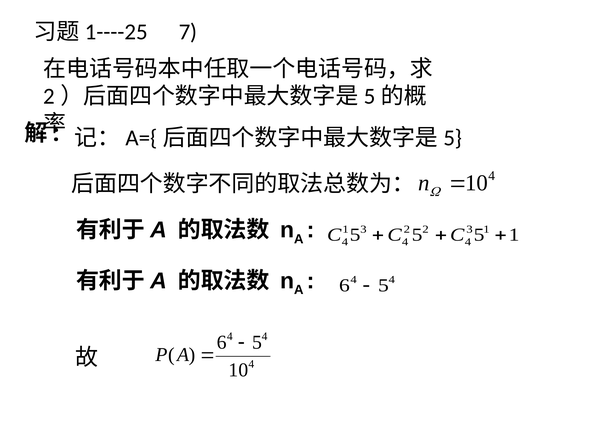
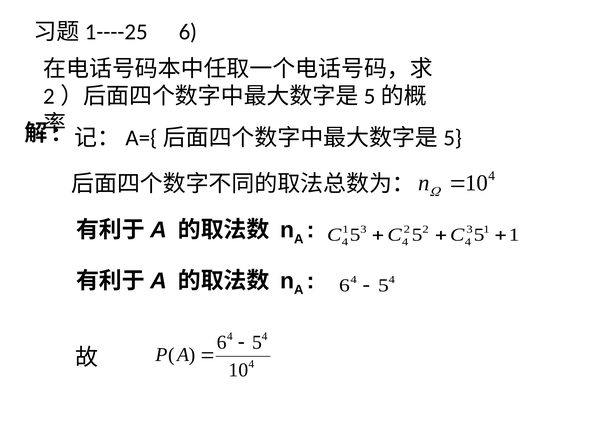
7: 7 -> 6 (188, 32)
